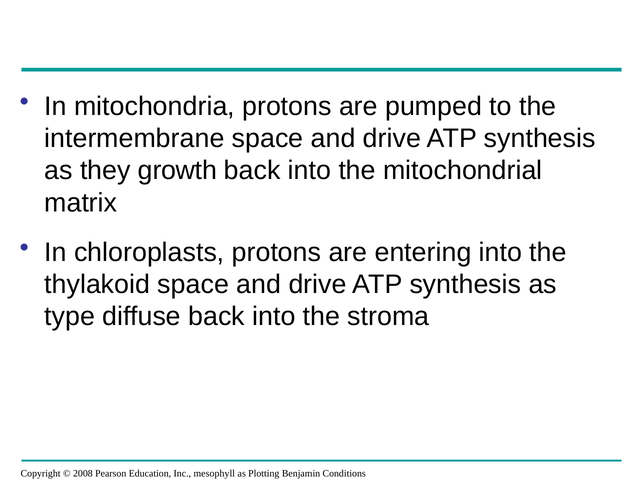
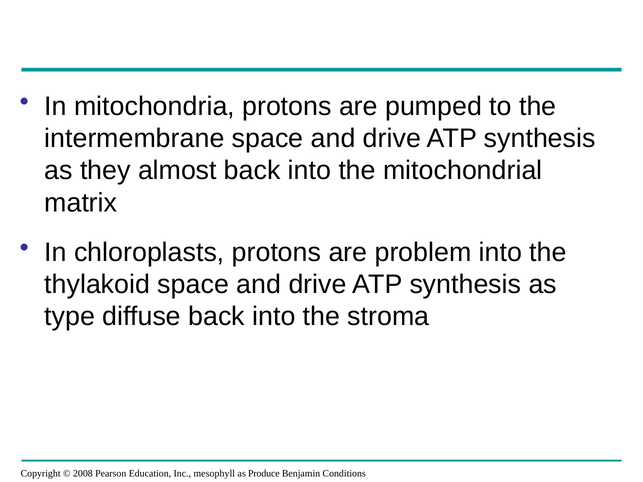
growth: growth -> almost (177, 171)
entering: entering -> problem (423, 252)
Plotting: Plotting -> Produce (264, 474)
